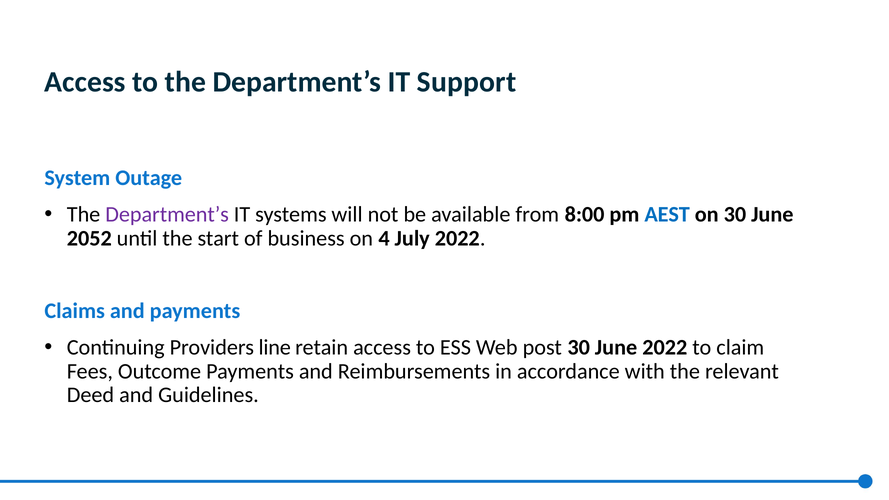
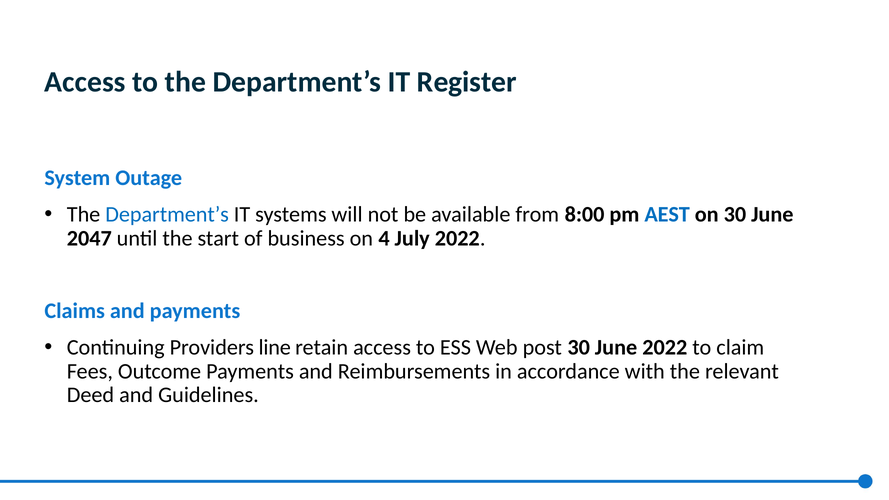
Support: Support -> Register (467, 82)
Department’s colour: purple -> blue (167, 214)
2052: 2052 -> 2047 (89, 239)
